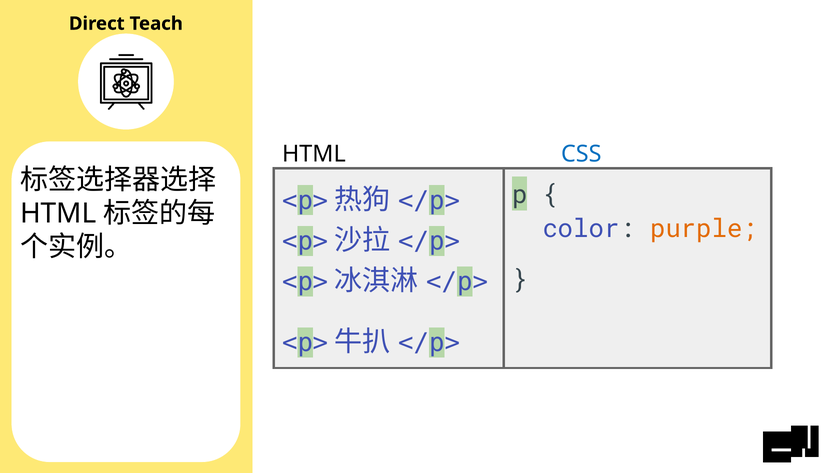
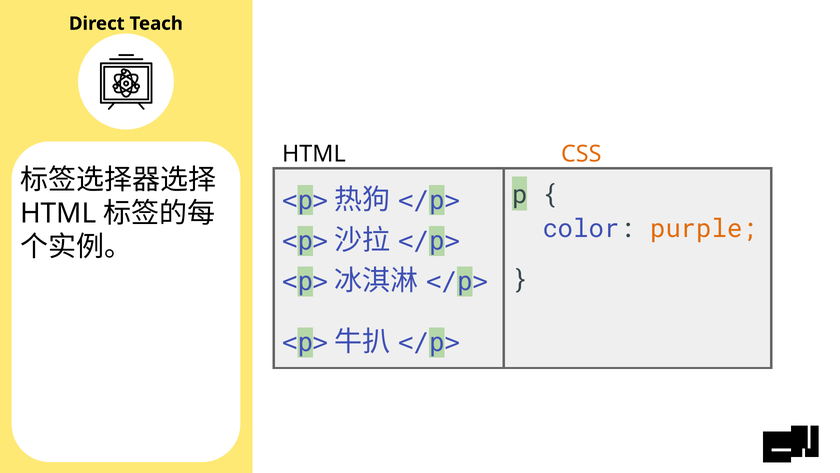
CSS colour: blue -> orange (581, 154)
